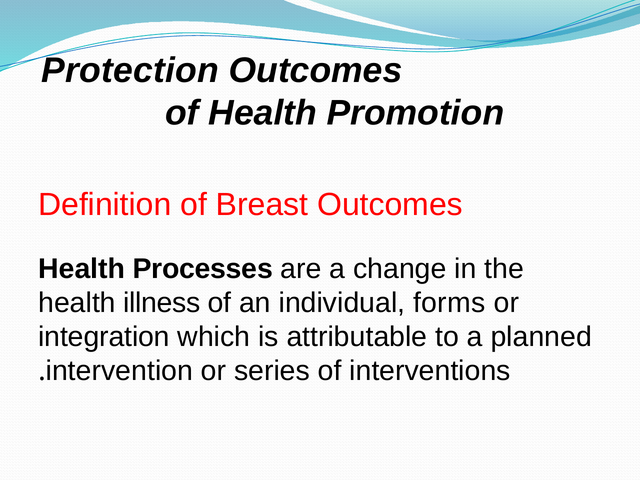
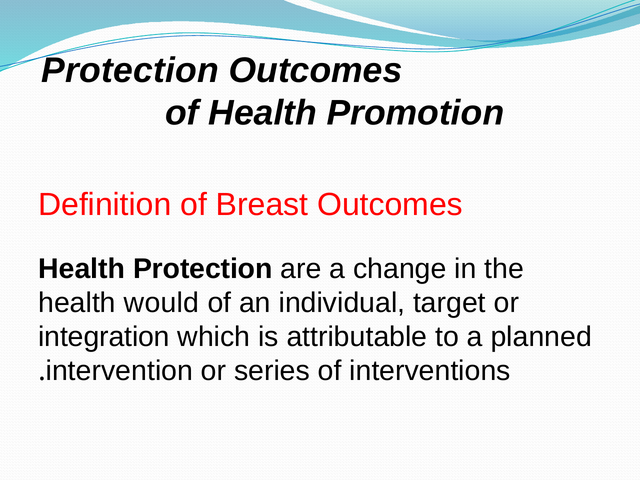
Health Processes: Processes -> Protection (203, 269)
illness: illness -> would (161, 303)
forms: forms -> target (449, 303)
